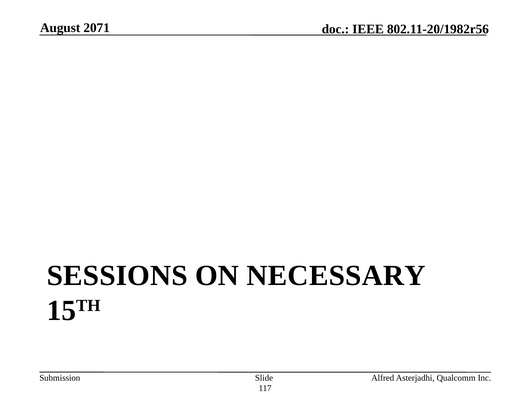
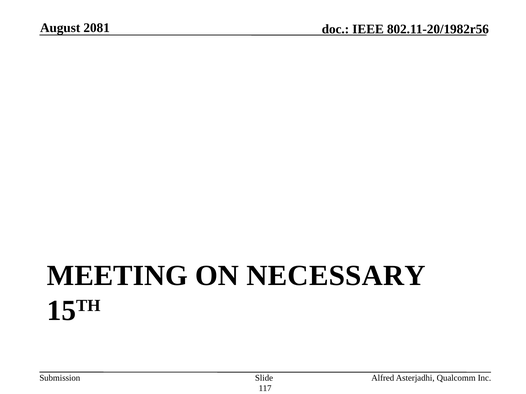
2071: 2071 -> 2081 (97, 28)
SESSIONS: SESSIONS -> MEETING (117, 276)
